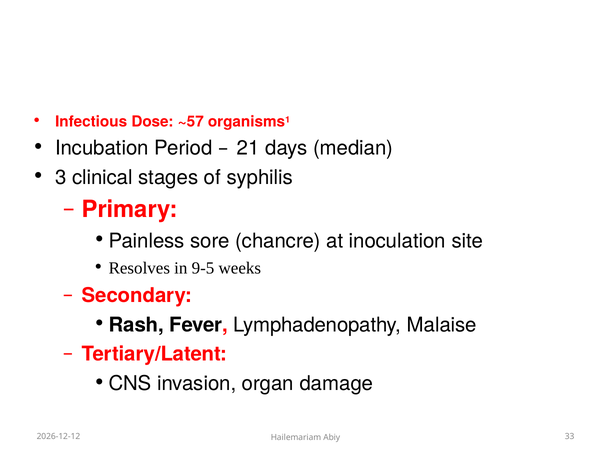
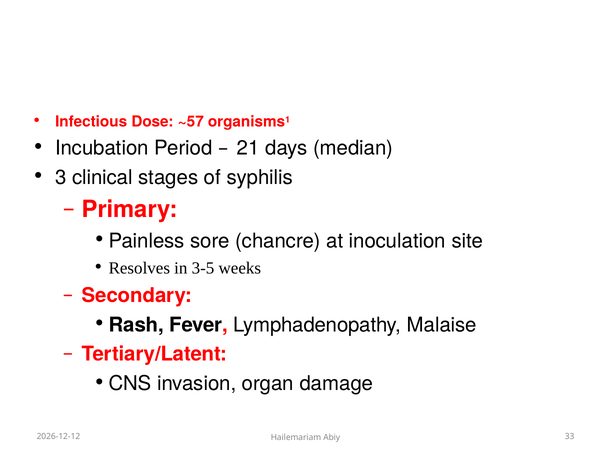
9-5: 9-5 -> 3-5 (203, 268)
